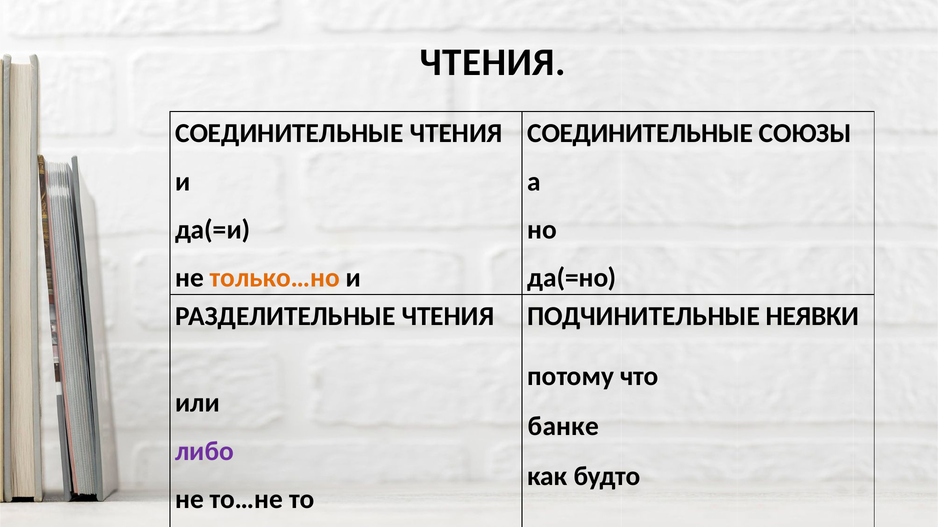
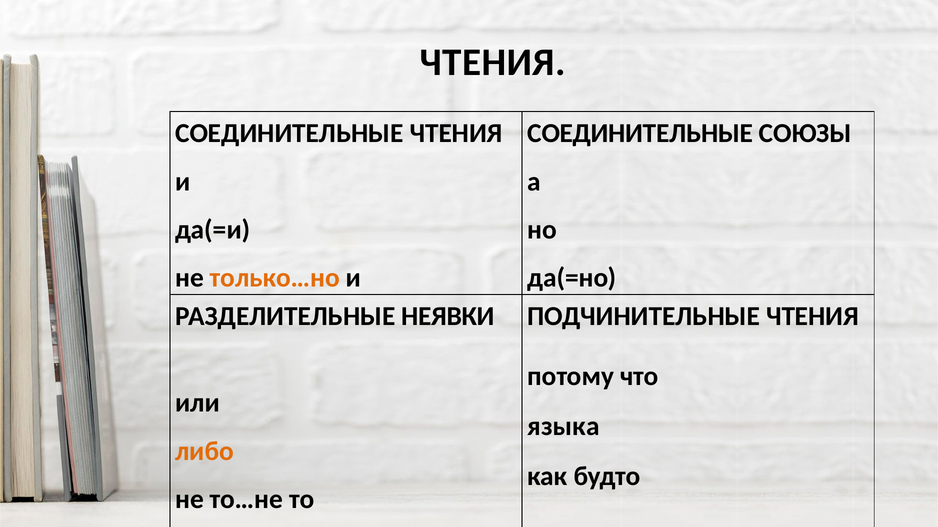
РАЗДЕЛИТЕЛЬНЫЕ ЧТЕНИЯ: ЧТЕНИЯ -> НЕЯВКИ (448, 317)
ПОДЧИНИТЕЛЬНЫЕ НЕЯВКИ: НЕЯВКИ -> ЧТЕНИЯ (812, 317)
банке: банке -> языка (563, 427)
либо colour: purple -> orange (204, 452)
